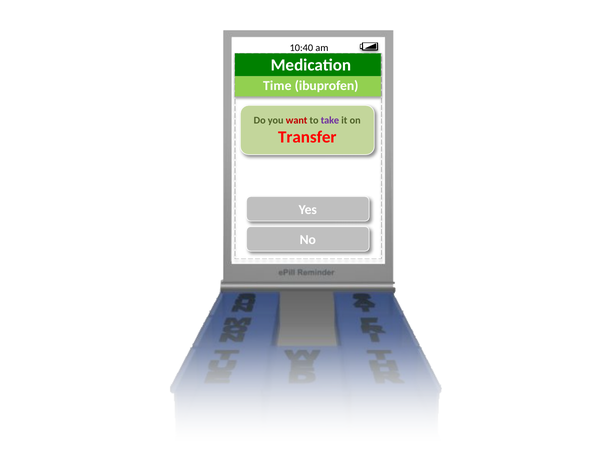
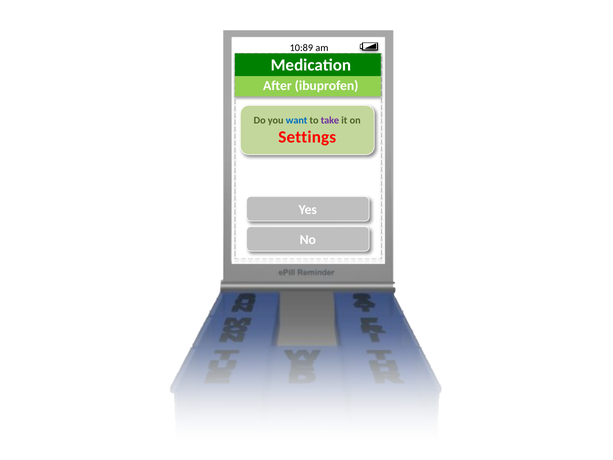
10:40: 10:40 -> 10:89 (301, 48)
Time: Time -> After (277, 86)
want colour: red -> blue (297, 120)
Transfer: Transfer -> Settings (307, 137)
